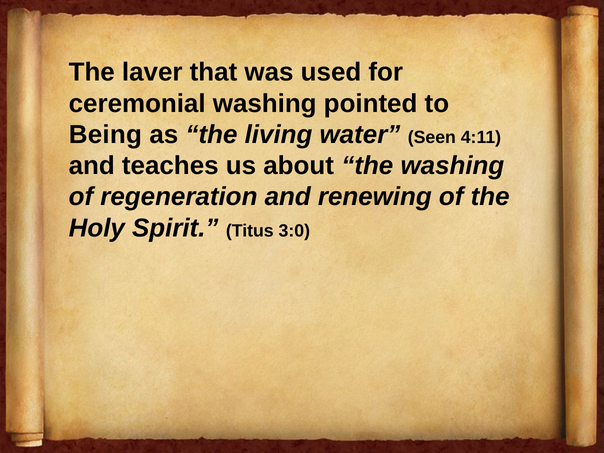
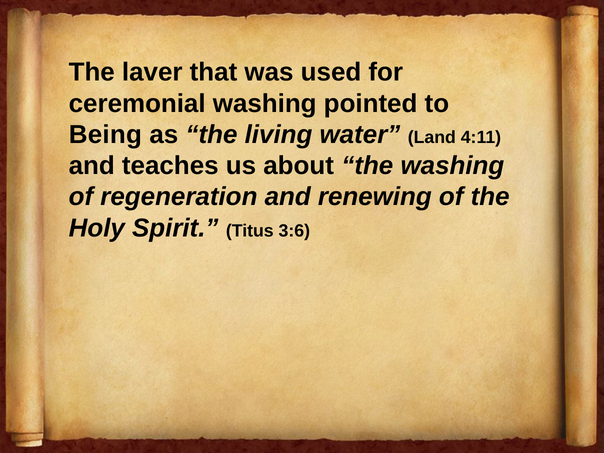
Seen: Seen -> Land (432, 137)
3:0: 3:0 -> 3:6 (294, 231)
